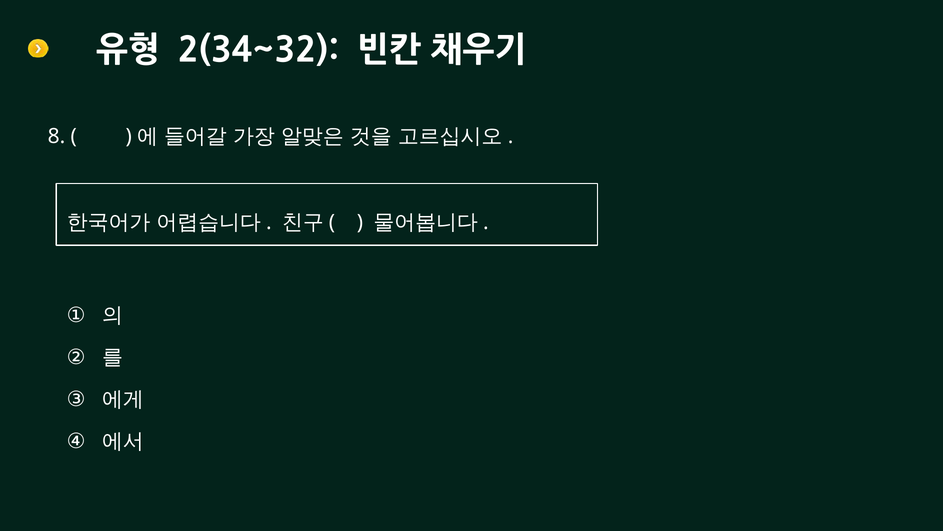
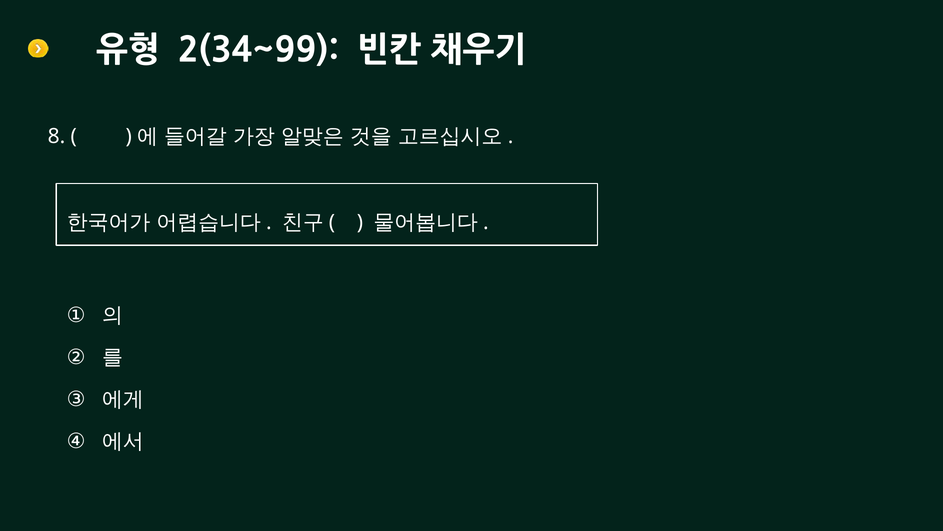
2(34~32: 2(34~32 -> 2(34~99 (259, 51)
